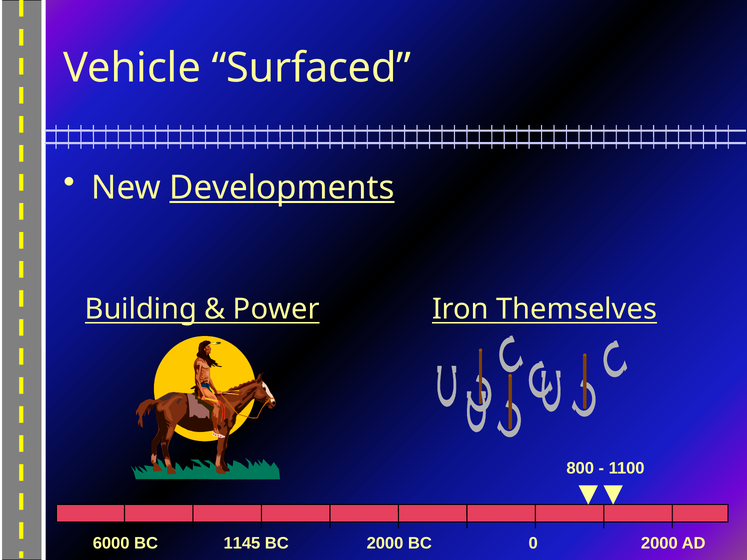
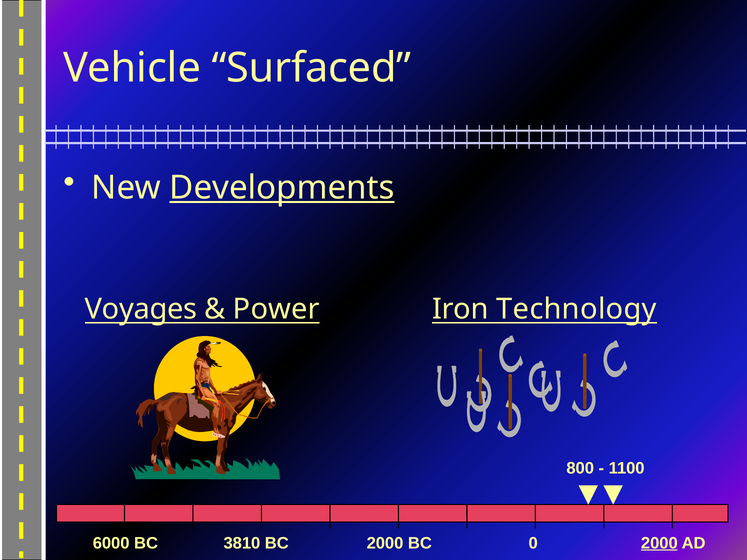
Building: Building -> Voyages (141, 309)
Themselves: Themselves -> Technology (577, 309)
1145: 1145 -> 3810 (242, 543)
2000 underline: none -> present (659, 543)
